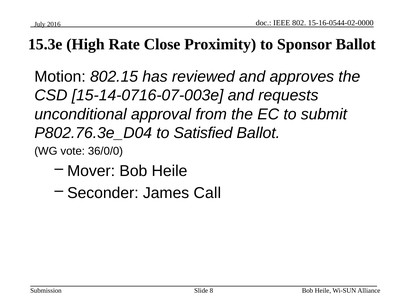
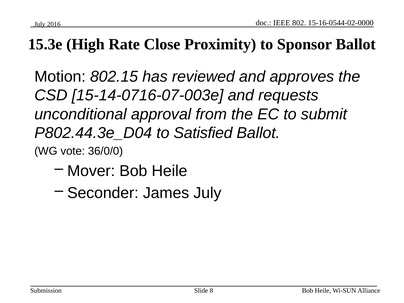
P802.76.3e_D04: P802.76.3e_D04 -> P802.44.3e_D04 (93, 133)
James Call: Call -> July (207, 193)
